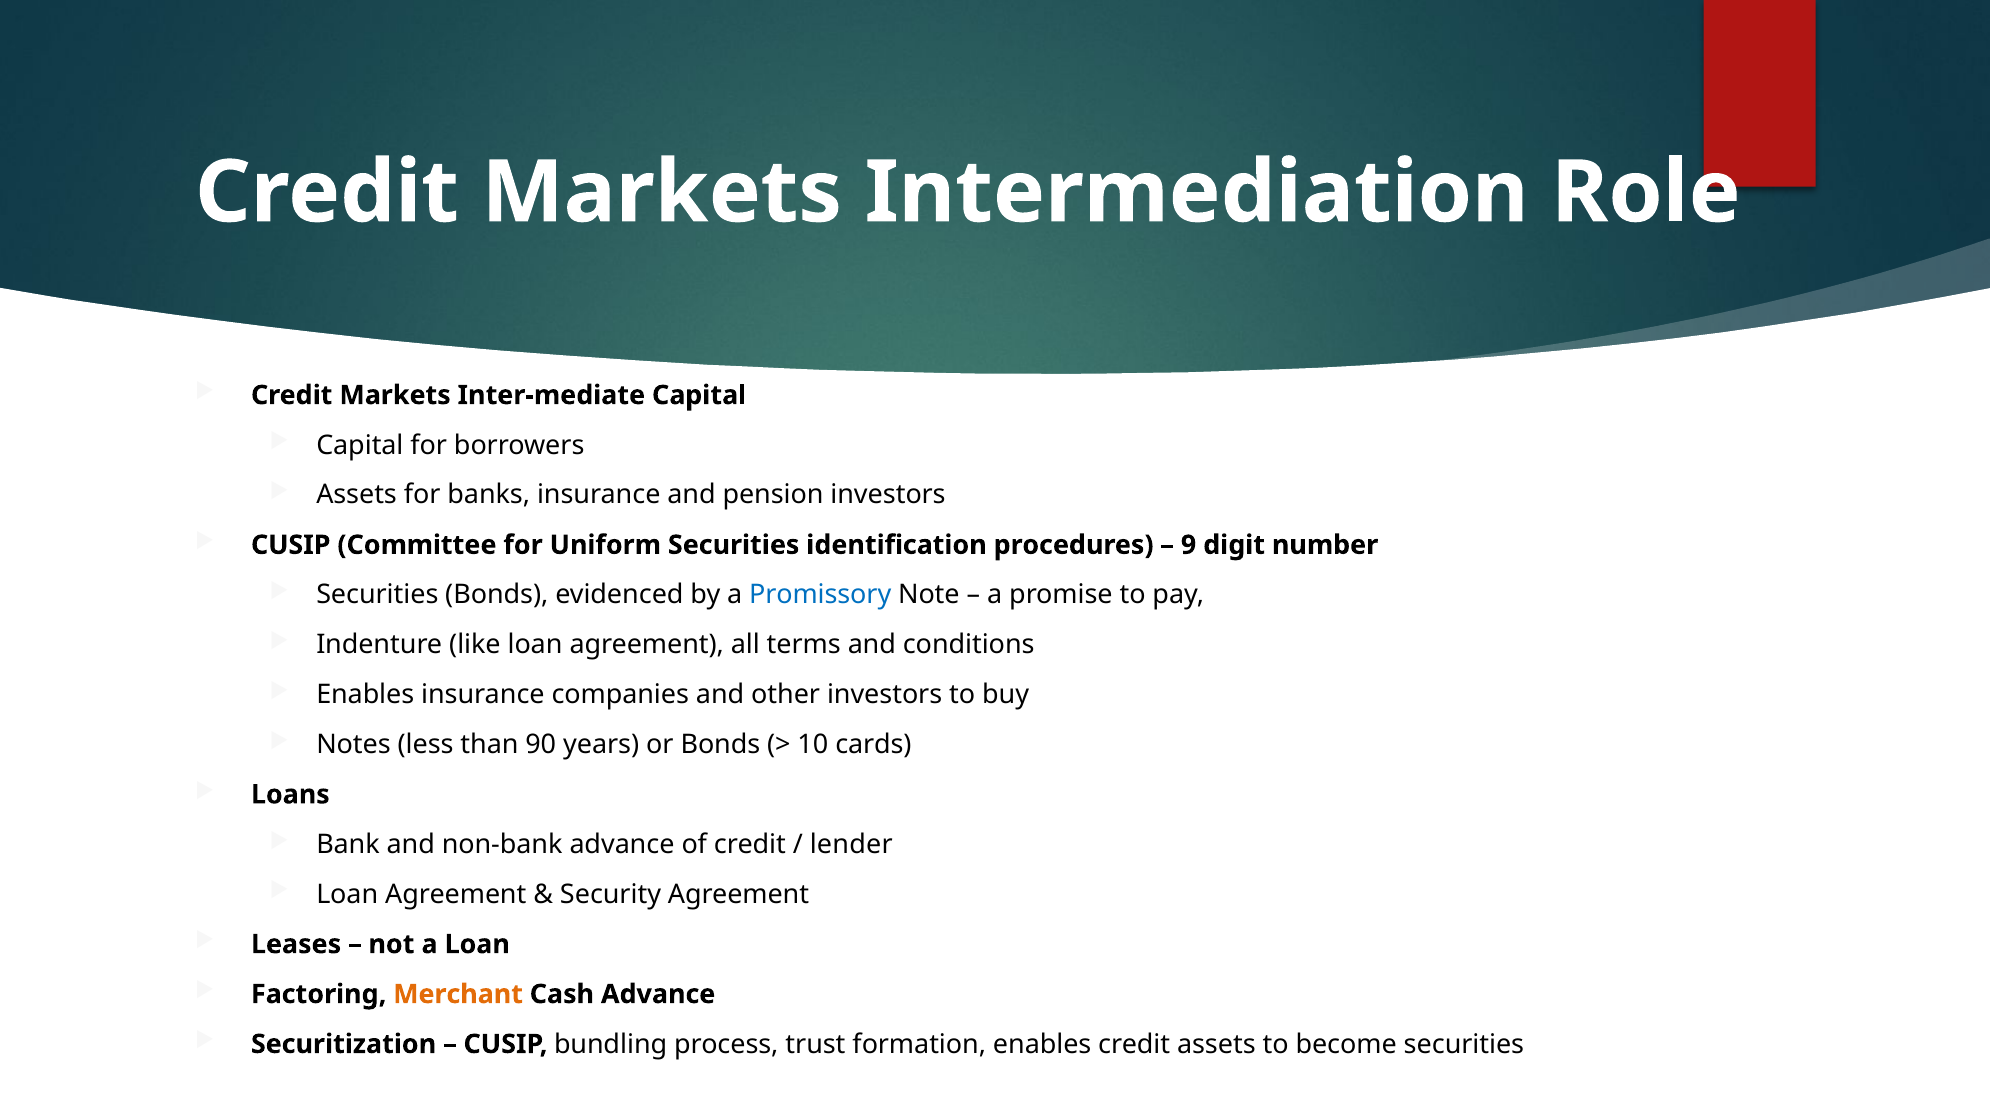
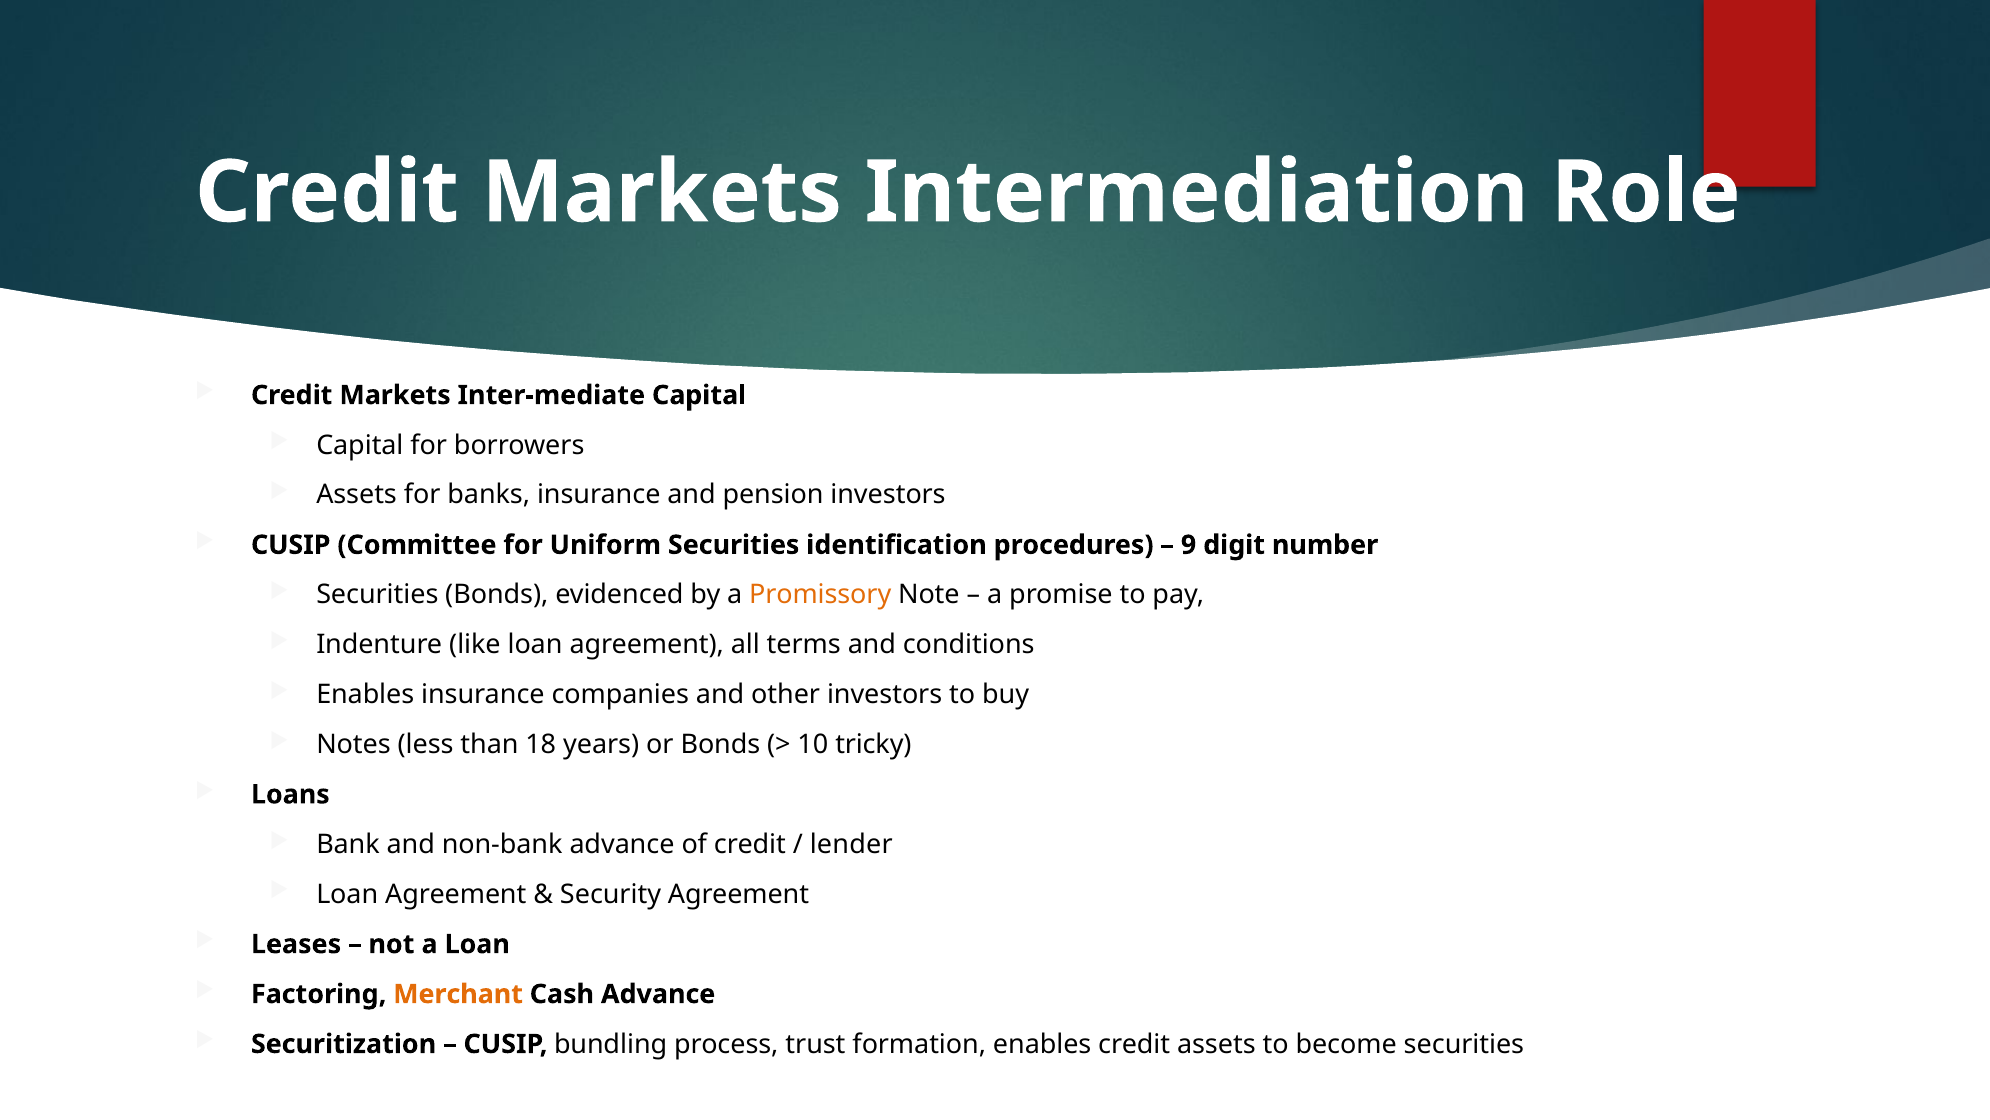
Promissory colour: blue -> orange (820, 595)
90: 90 -> 18 (541, 744)
cards: cards -> tricky (873, 744)
